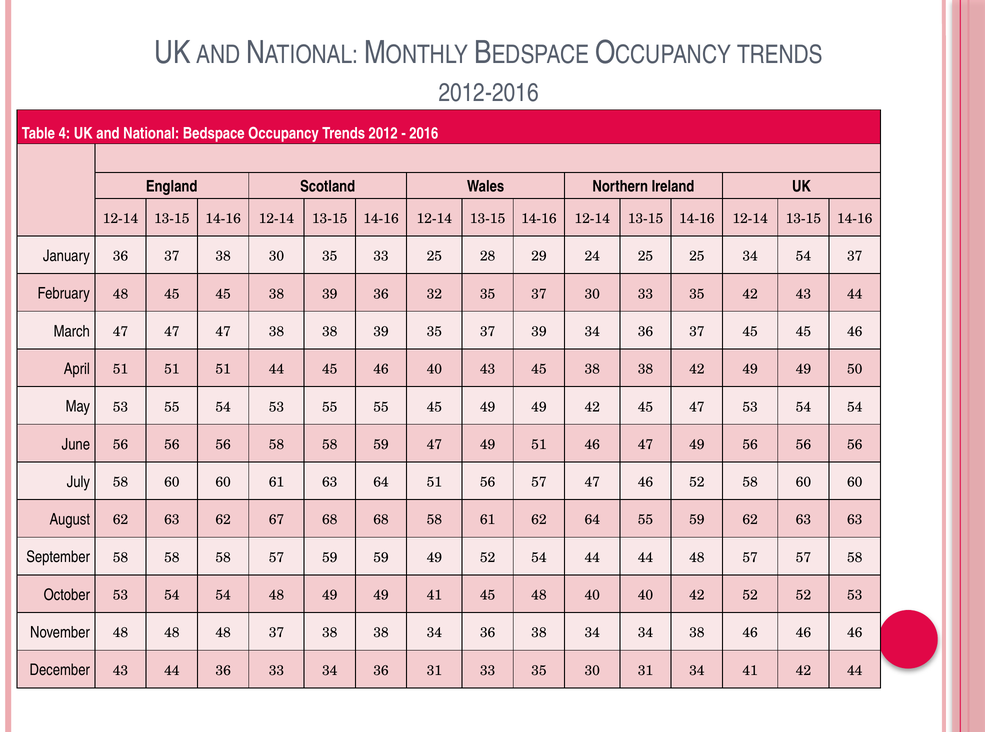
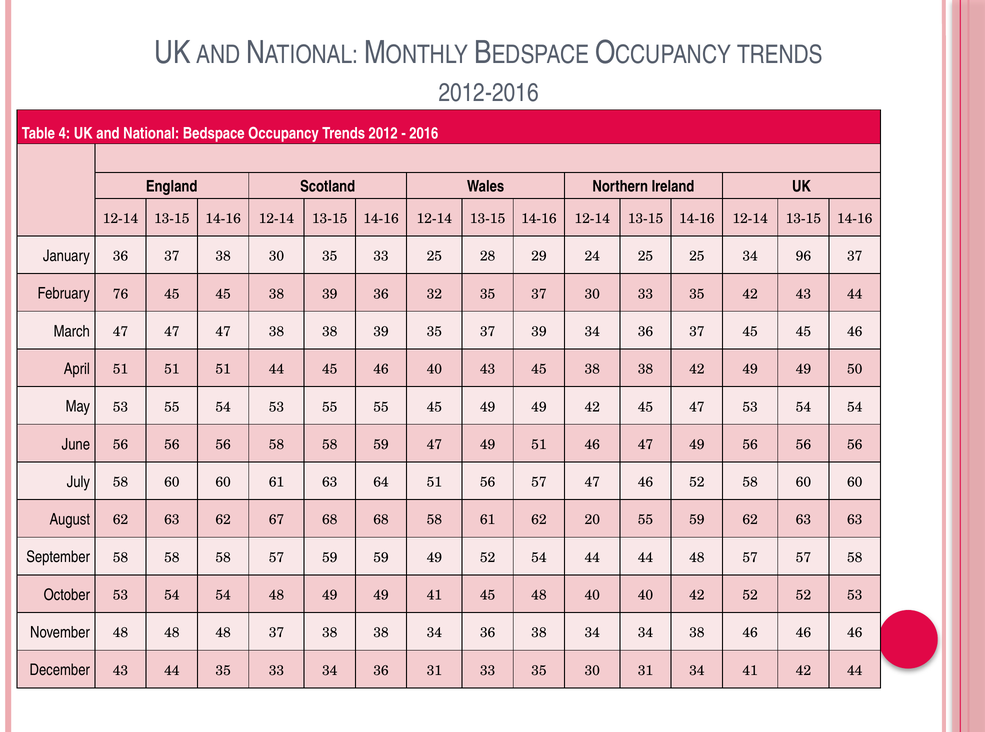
34 54: 54 -> 96 (803, 256)
February 48: 48 -> 76 (121, 294)
62 64: 64 -> 20 (592, 520)
44 36: 36 -> 35 (223, 671)
